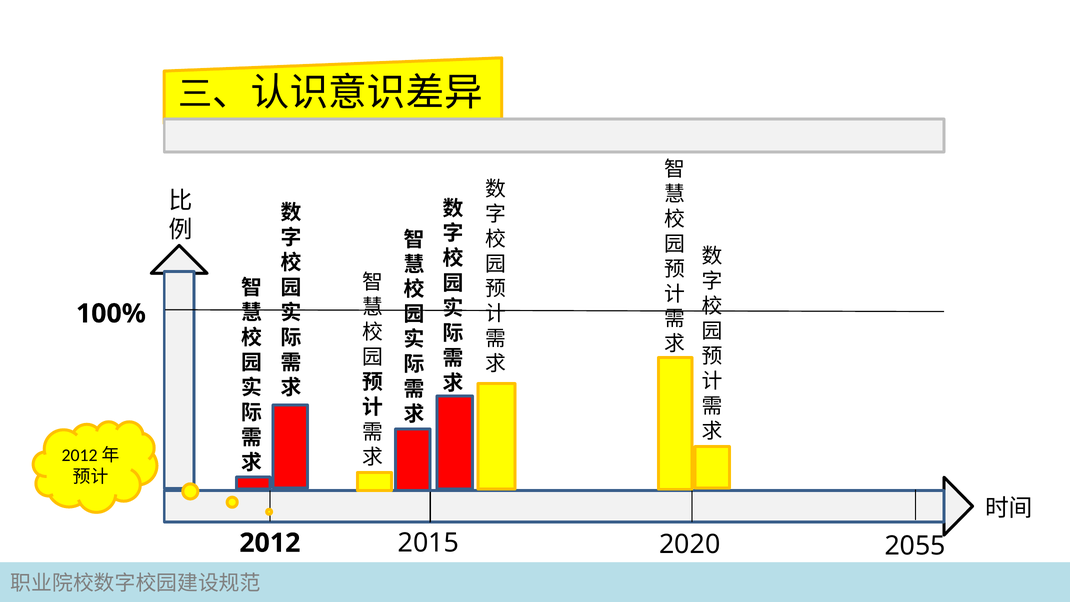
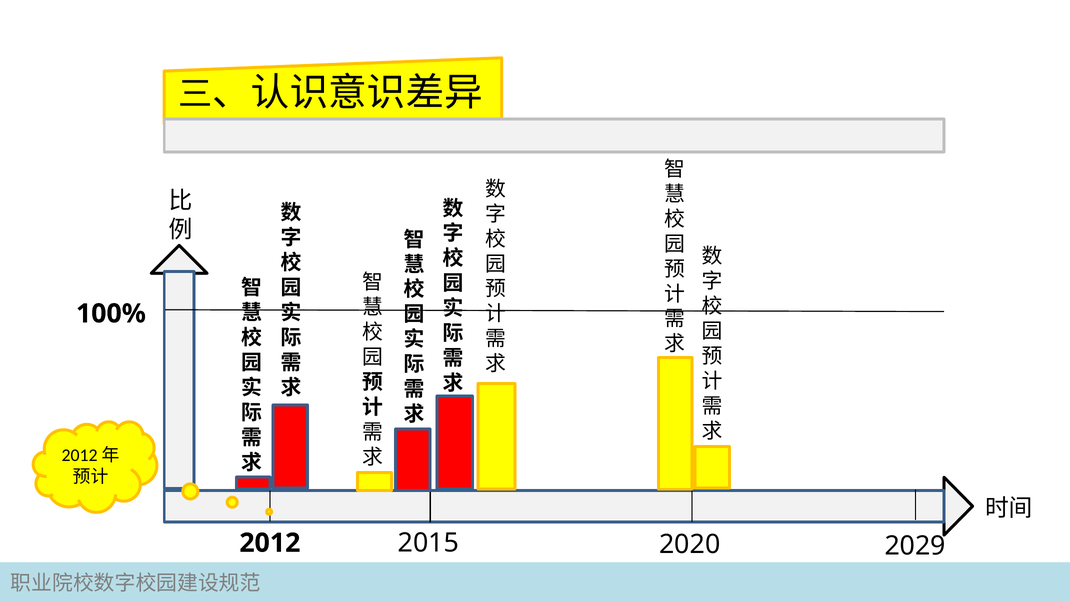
2055: 2055 -> 2029 (915, 546)
